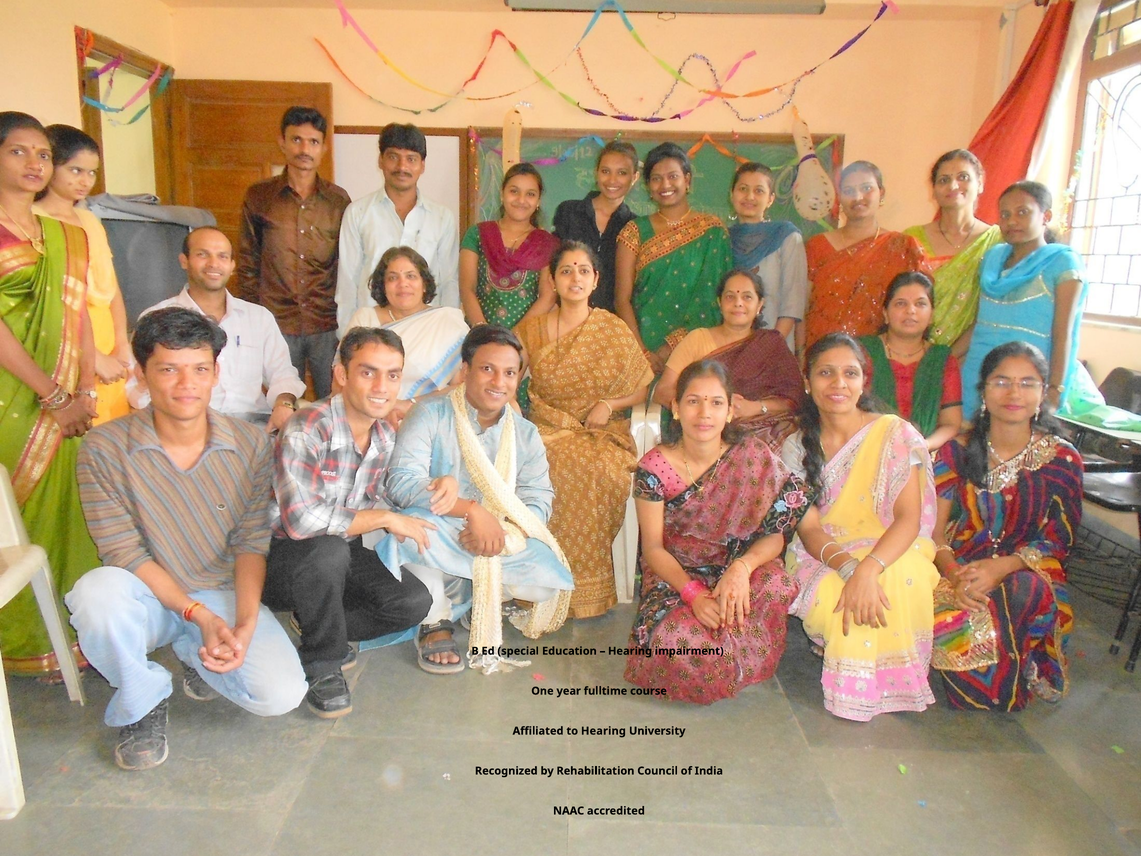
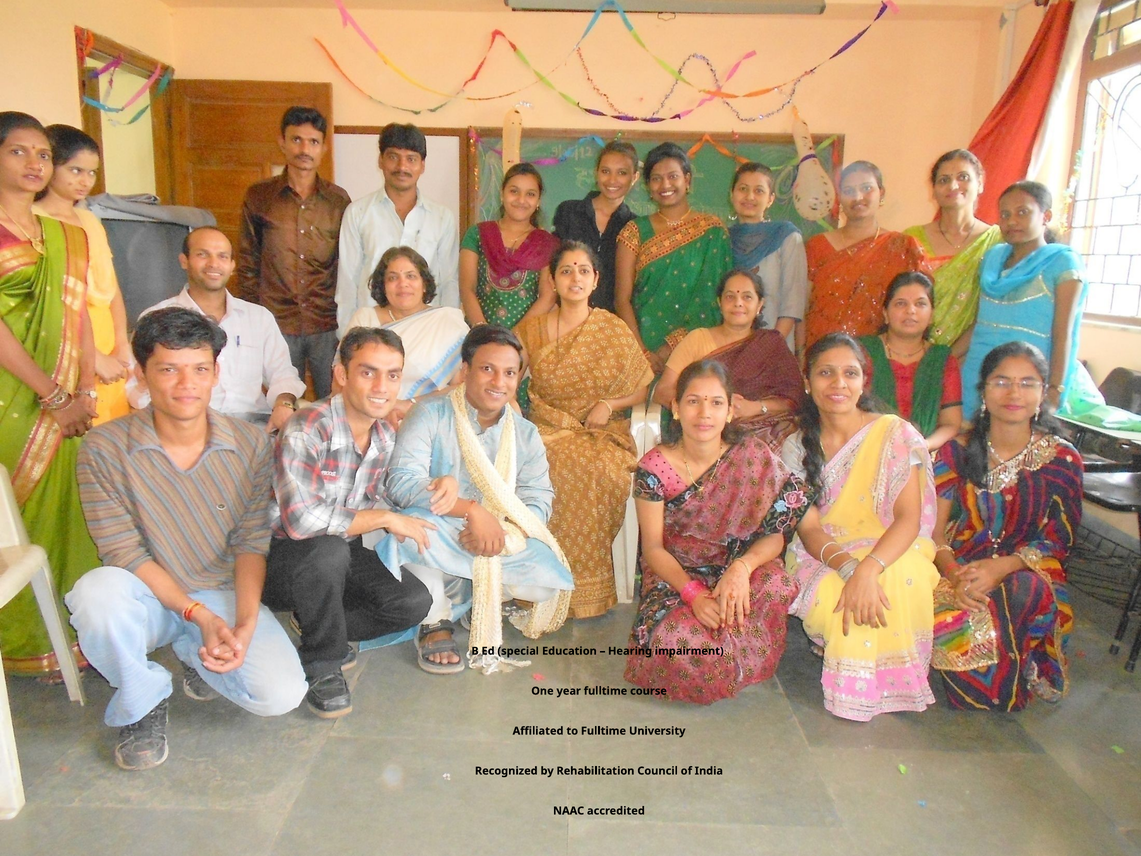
to Hearing: Hearing -> Fulltime (603, 731)
